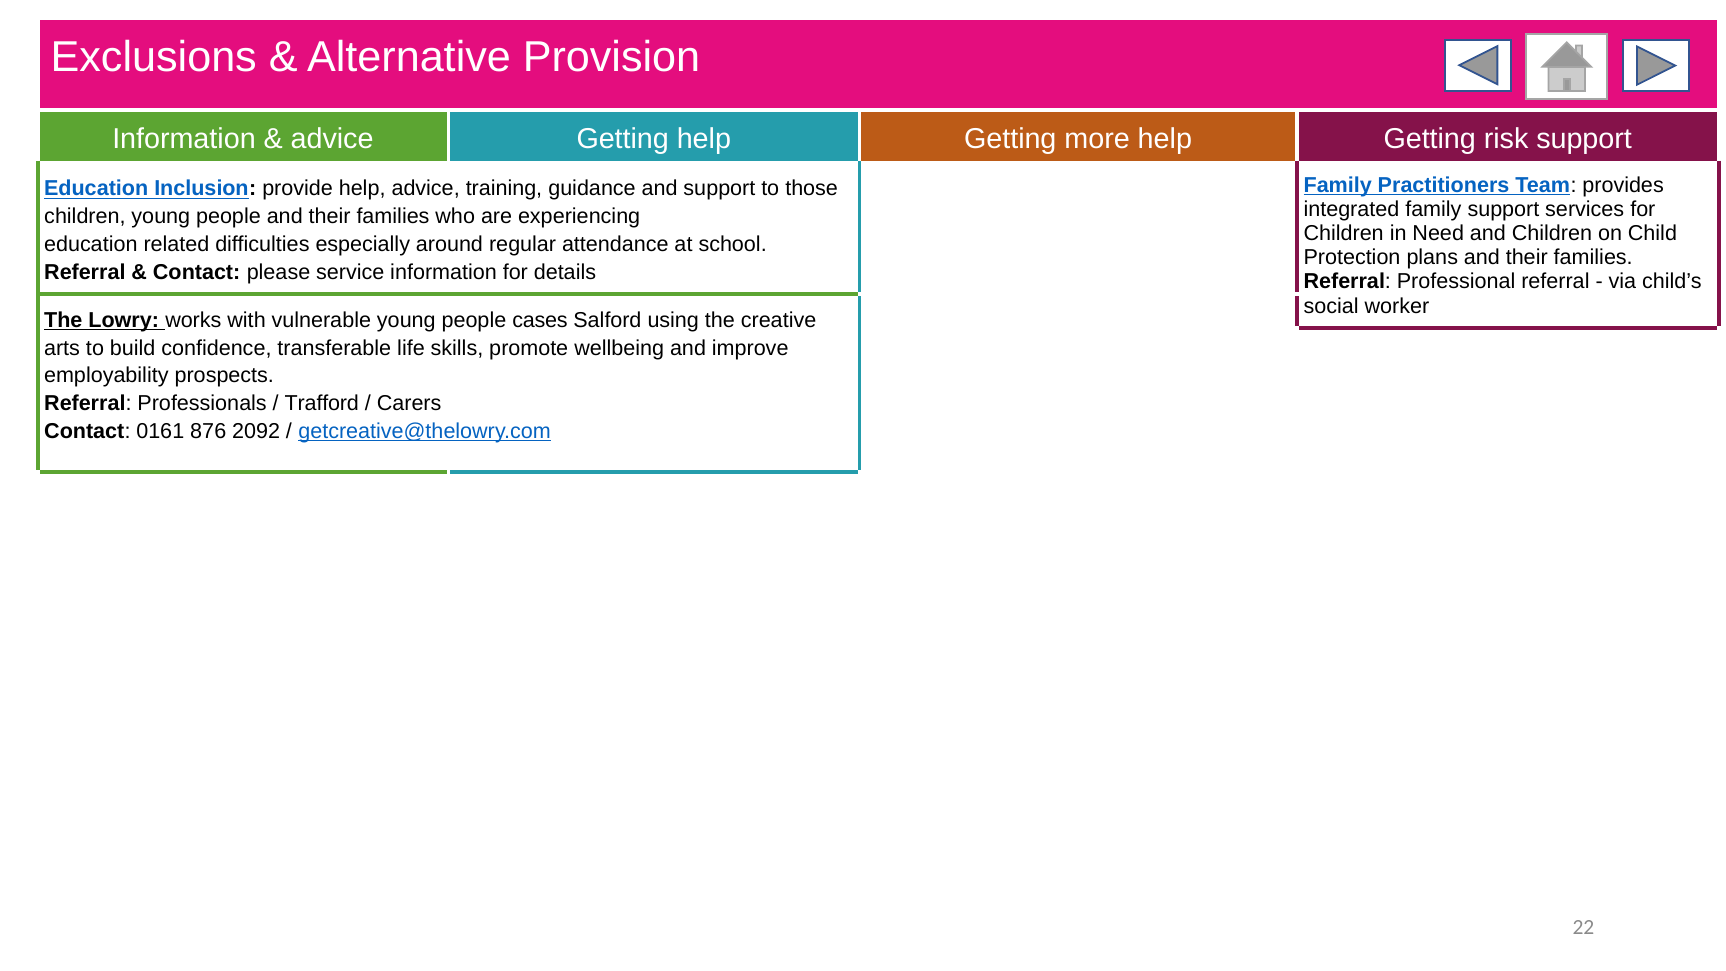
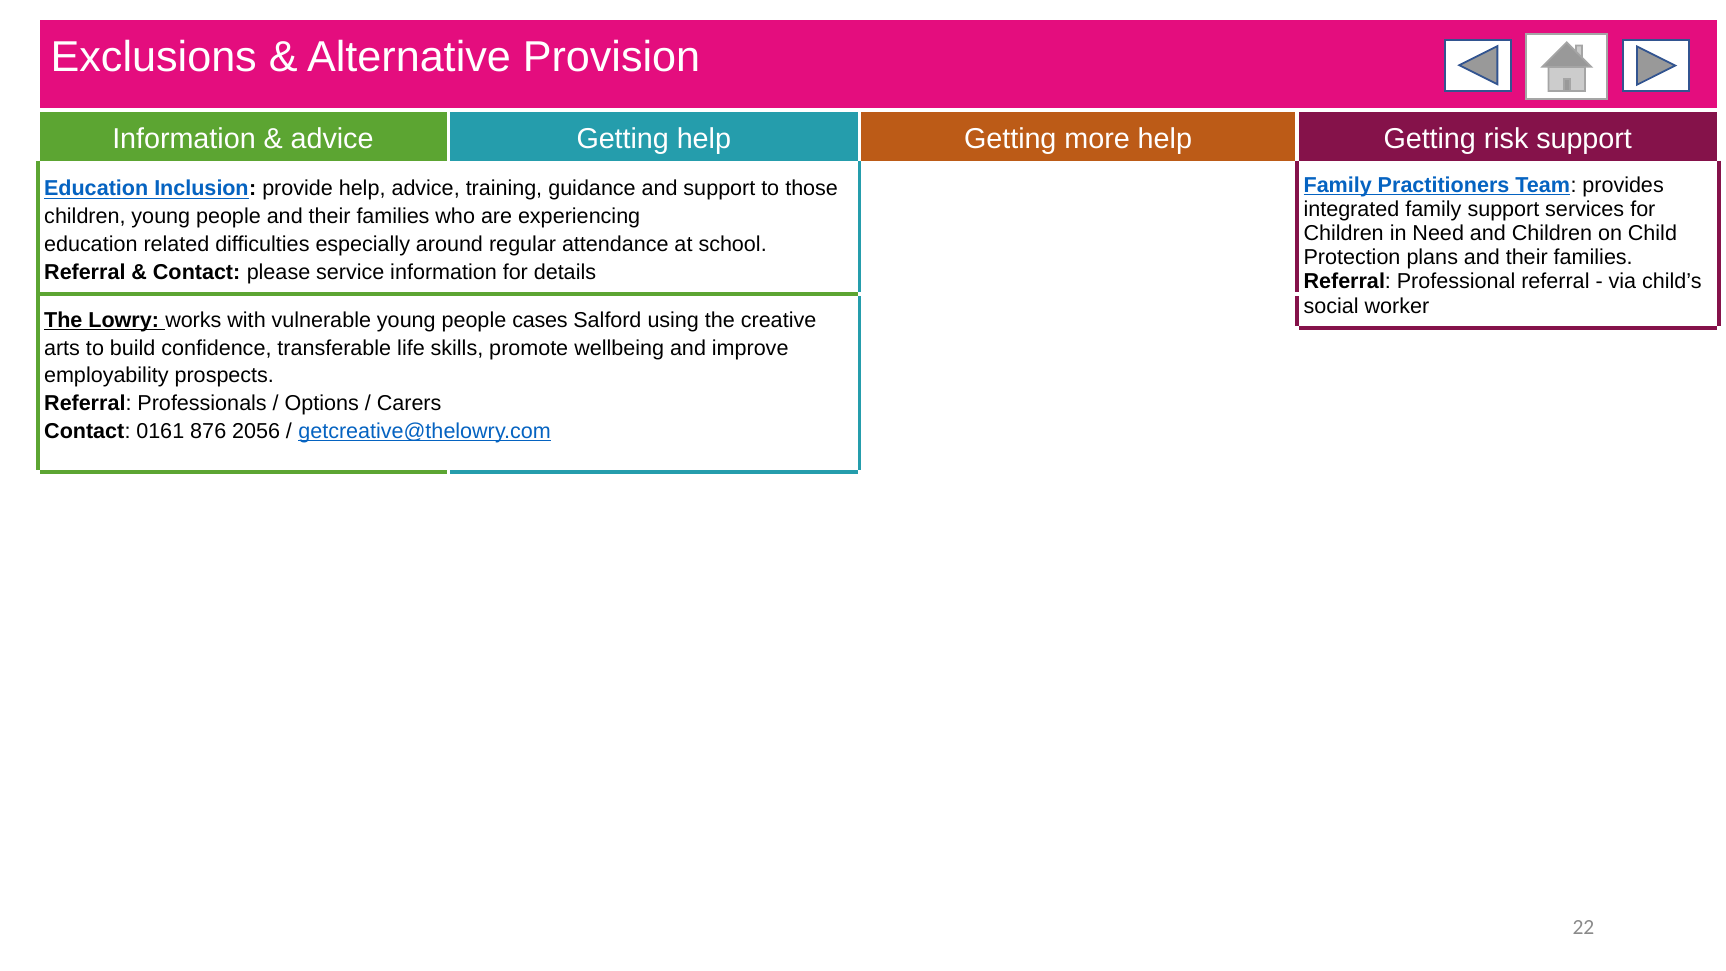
Trafford: Trafford -> Options (322, 404)
2092: 2092 -> 2056 (256, 431)
